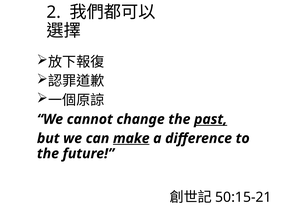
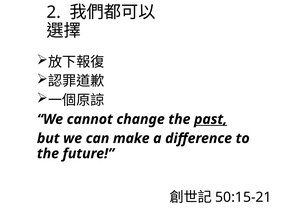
make underline: present -> none (131, 138)
